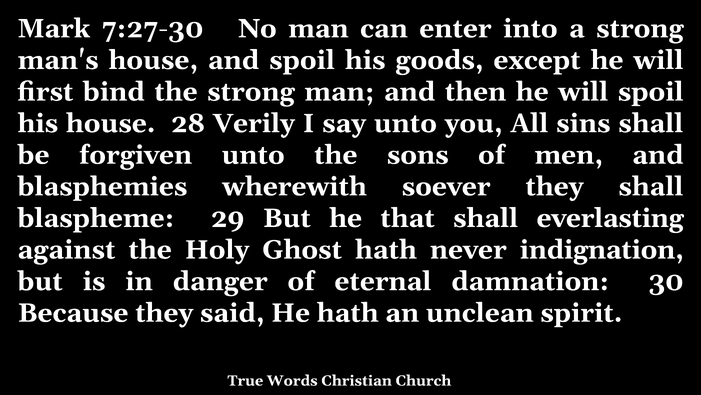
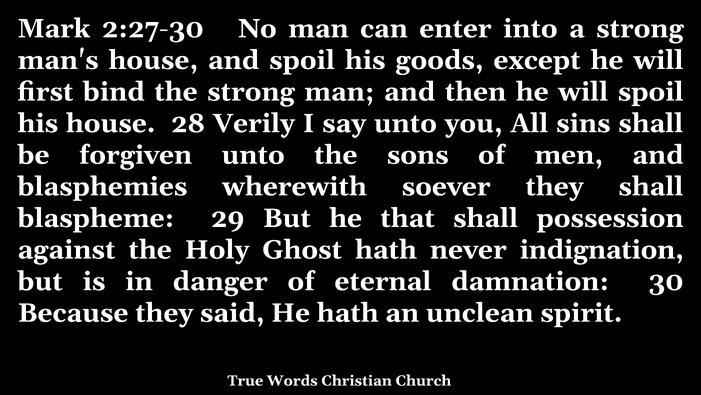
7:27-30: 7:27-30 -> 2:27-30 (153, 29)
everlasting: everlasting -> possession (610, 218)
